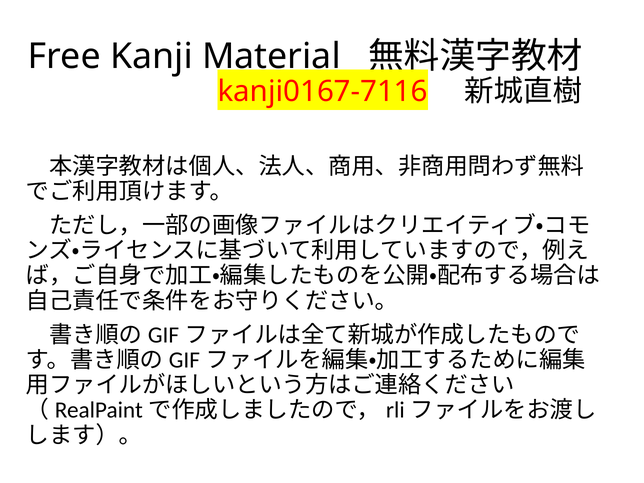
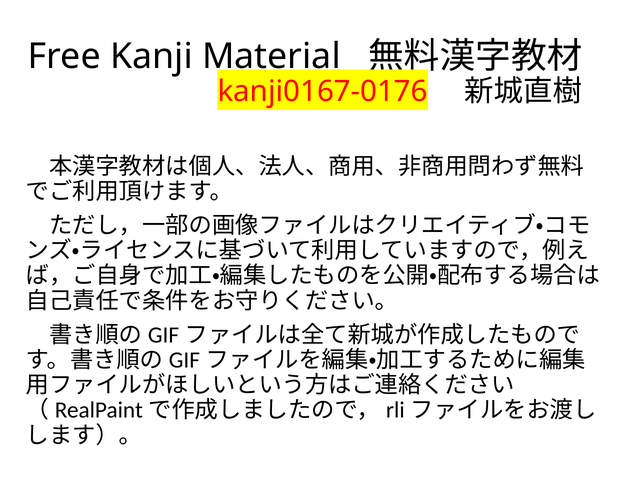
kanji0167-7116: kanji0167-7116 -> kanji0167-0176 (323, 92)
